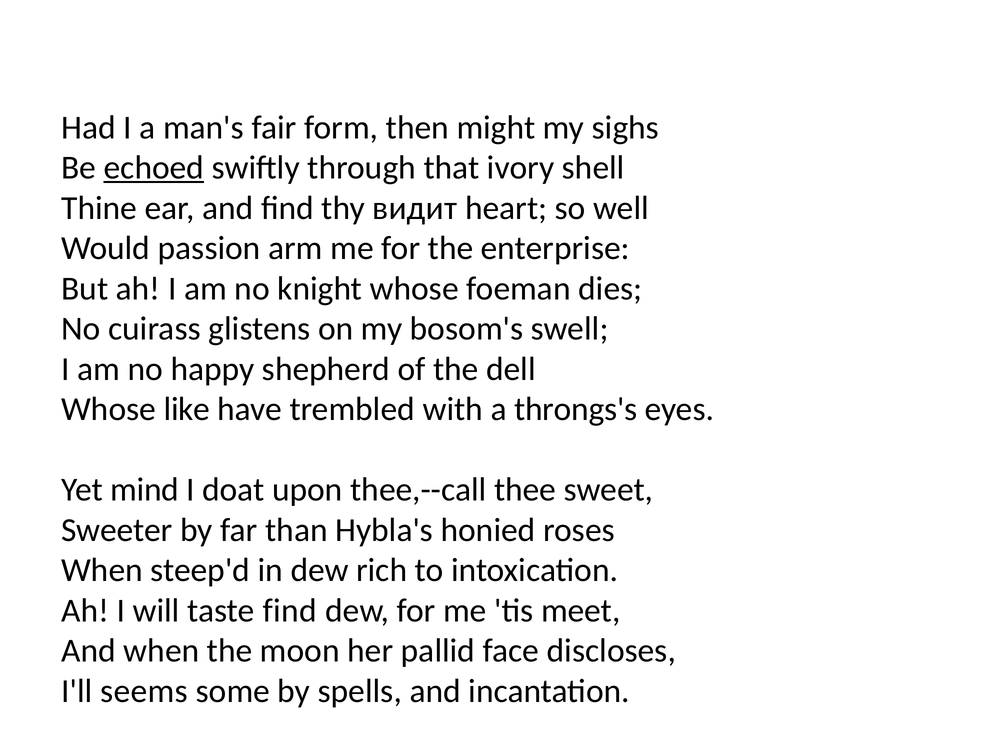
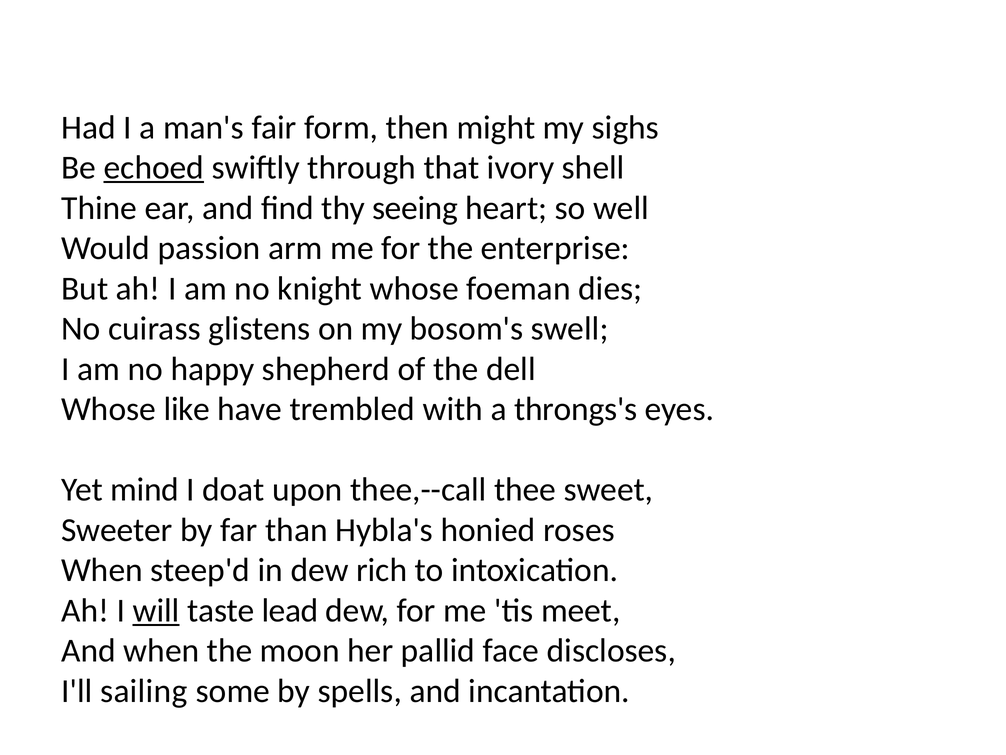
видит: видит -> seeing (415, 208)
will underline: none -> present (156, 610)
taste find: find -> lead (290, 610)
seems: seems -> sailing (144, 691)
